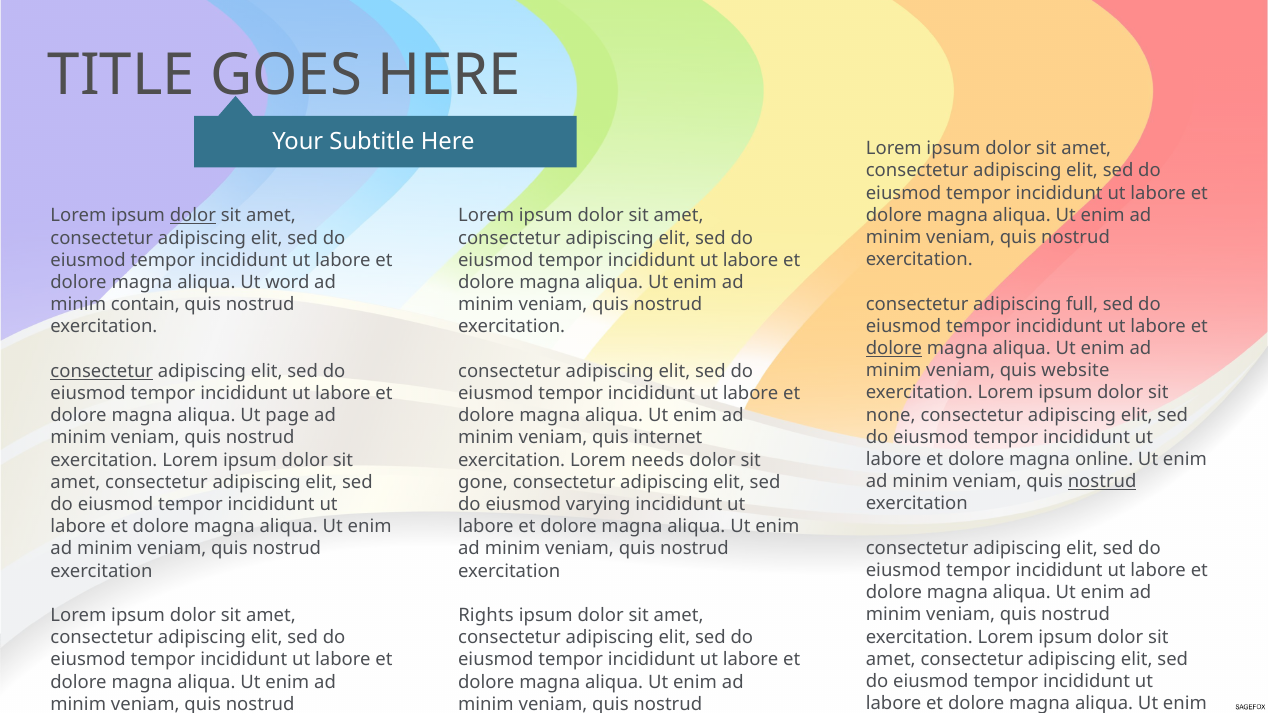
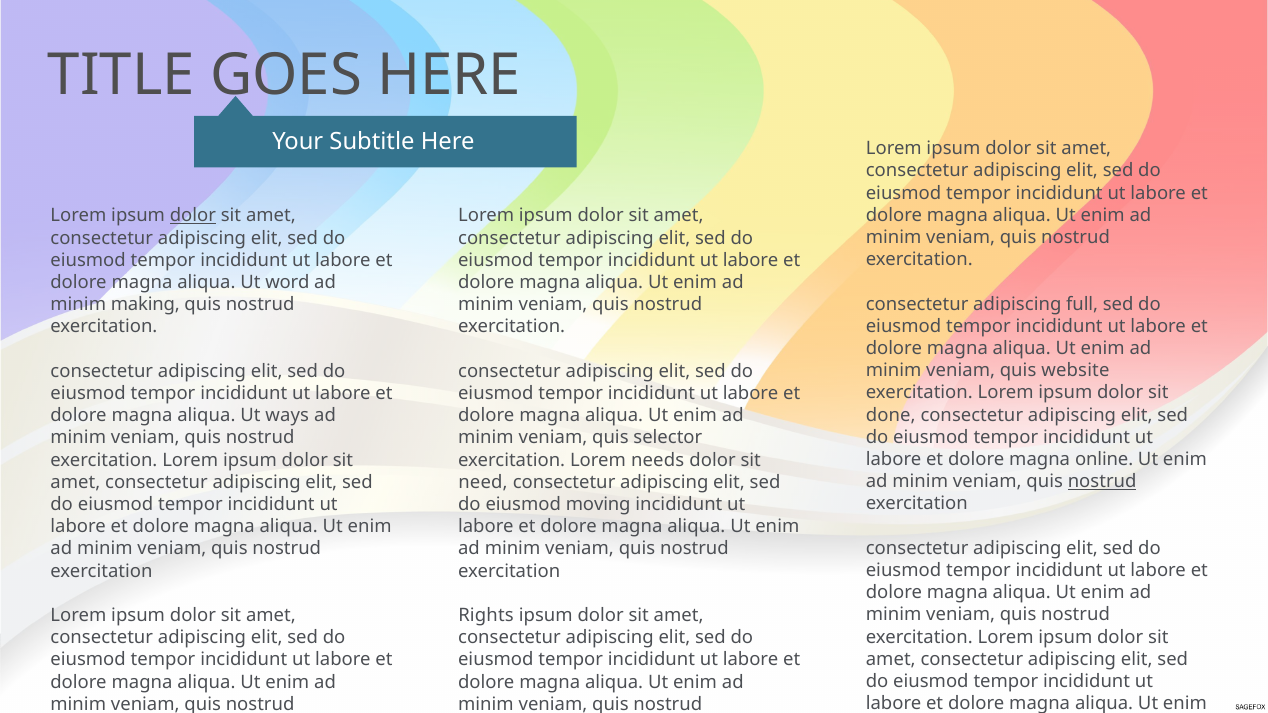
contain: contain -> making (145, 305)
dolore underline: present -> none (894, 348)
consectetur underline: present -> none (102, 371)
none: none -> done (891, 415)
page: page -> ways (287, 416)
internet: internet -> selector (668, 438)
gone: gone -> need (483, 482)
varying: varying -> moving (598, 505)
